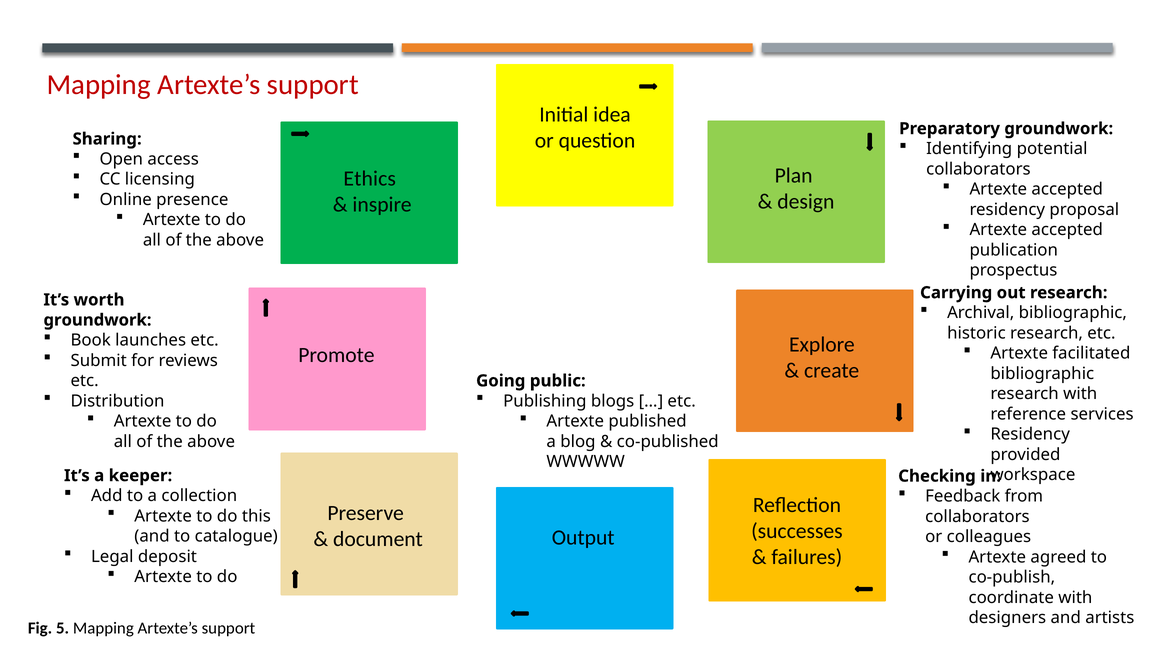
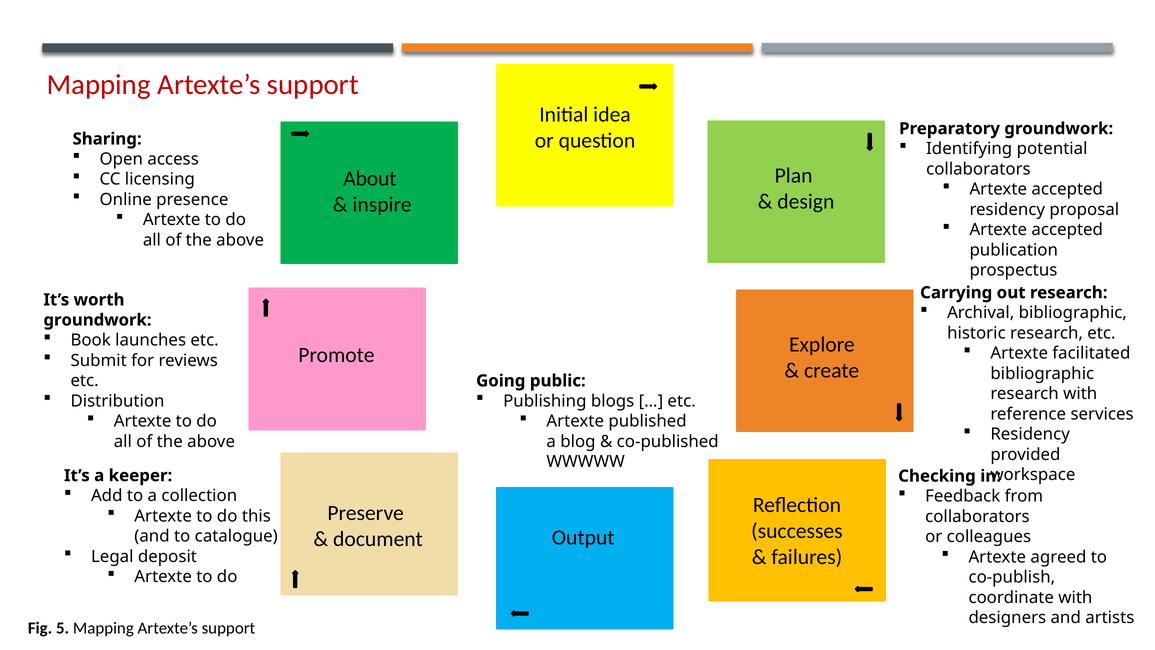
Ethics: Ethics -> About (370, 179)
